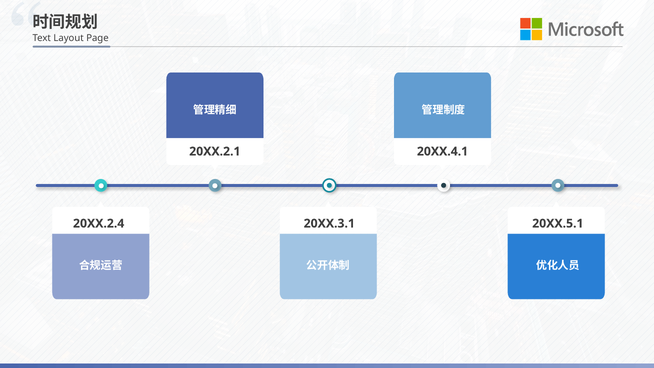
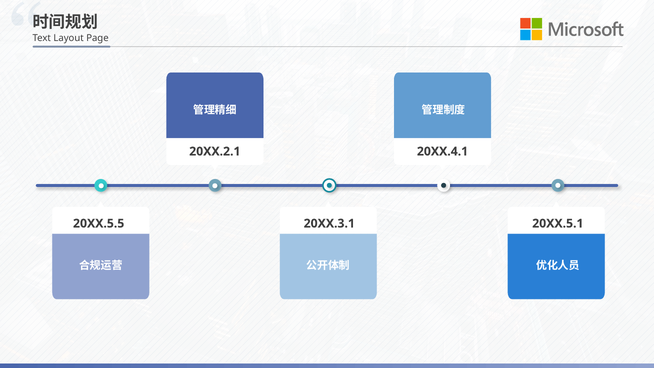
20XX.2.4: 20XX.2.4 -> 20XX.5.5 (99, 223)
